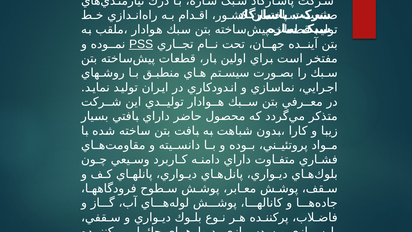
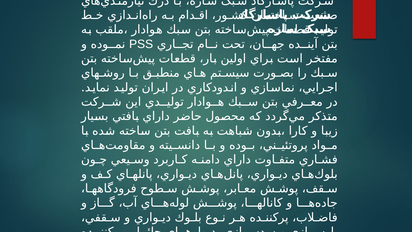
PSS underline: present -> none (141, 44)
